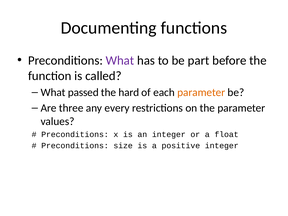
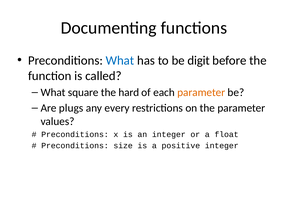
What colour: purple -> blue (120, 60)
part: part -> digit (199, 60)
passed: passed -> square (83, 92)
three: three -> plugs (71, 108)
